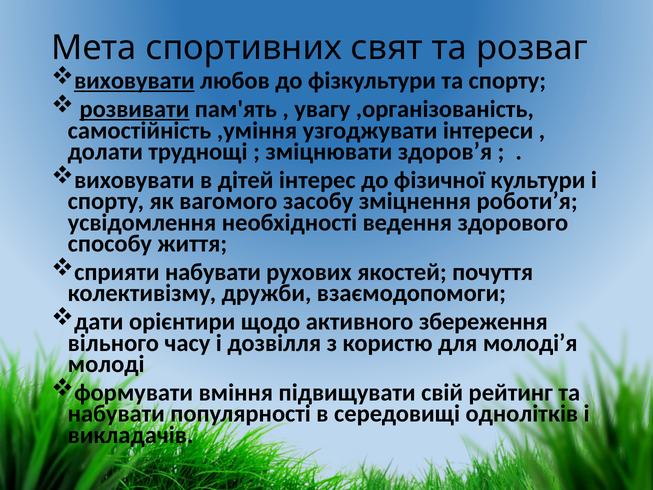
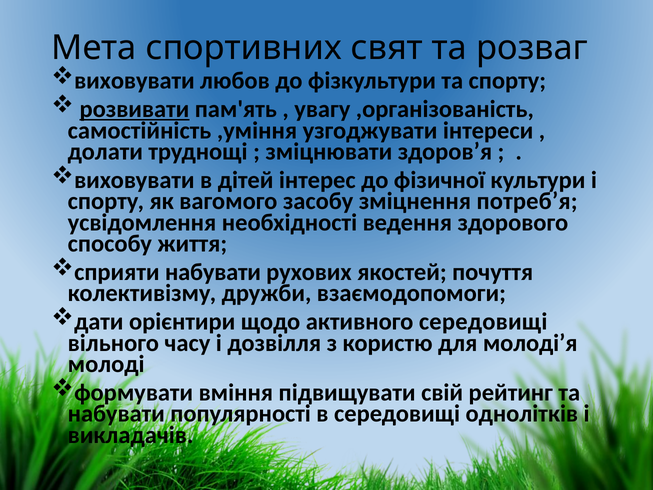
виховувати underline: present -> none (134, 81)
роботи’я: роботи’я -> потреб’я (527, 201)
активного збереження: збереження -> середовищі (483, 322)
